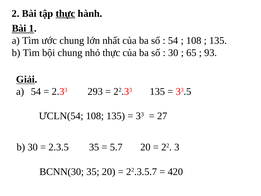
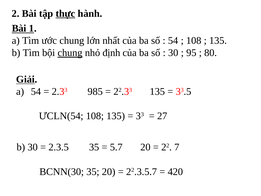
chung underline: none -> present (70, 53)
nhỏ thực: thực -> định (111, 53)
65: 65 -> 95 (191, 53)
93: 93 -> 80 (211, 53)
293: 293 -> 985 (95, 91)
3: 3 -> 7 (177, 147)
